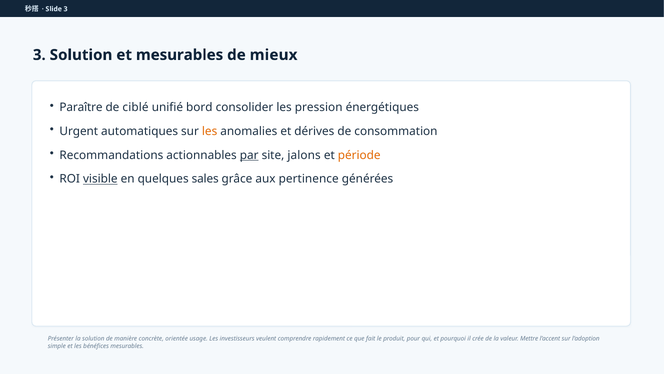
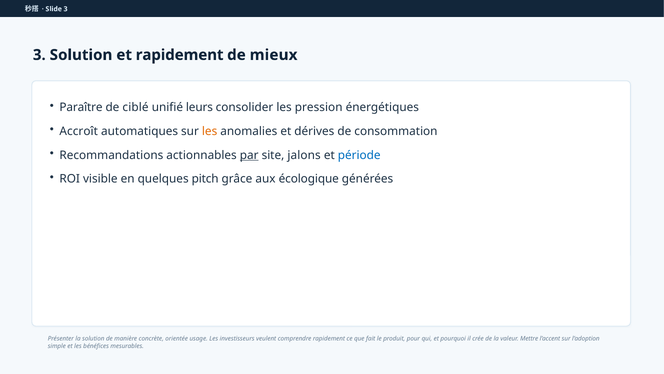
et mesurables: mesurables -> rapidement (180, 55)
bord: bord -> leurs (199, 107)
Urgent: Urgent -> Accroît (79, 131)
période colour: orange -> blue (359, 155)
visible underline: present -> none (100, 179)
sales: sales -> pitch (205, 179)
pertinence: pertinence -> écologique (309, 179)
